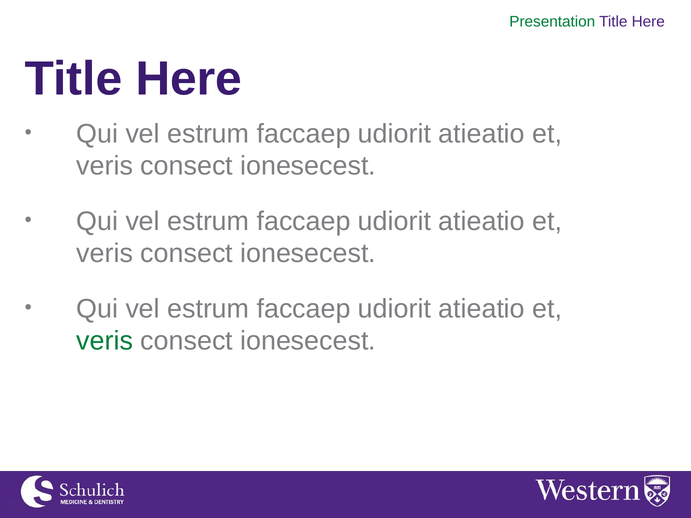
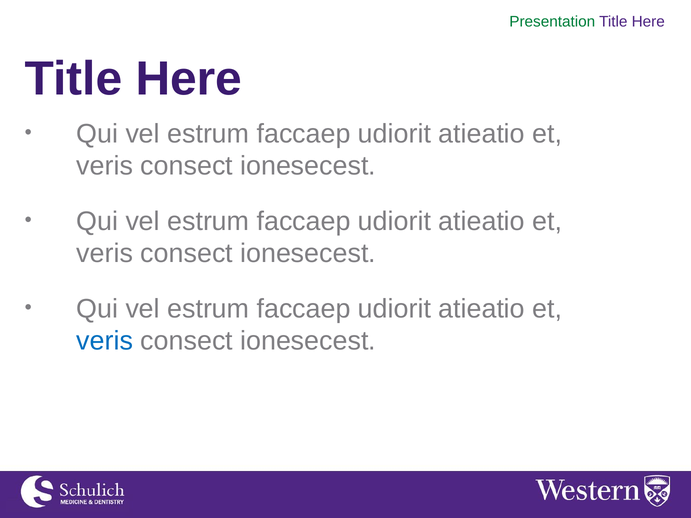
veris colour: green -> blue (105, 341)
